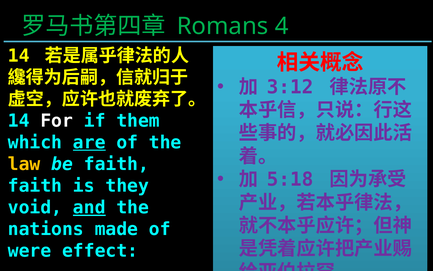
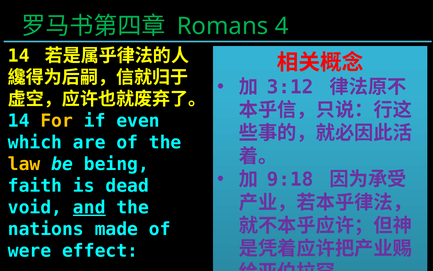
For colour: white -> yellow (57, 121)
them: them -> even (138, 121)
are underline: present -> none (89, 142)
be faith: faith -> being (116, 164)
5:18: 5:18 -> 9:18 (290, 179)
they: they -> dead (127, 186)
